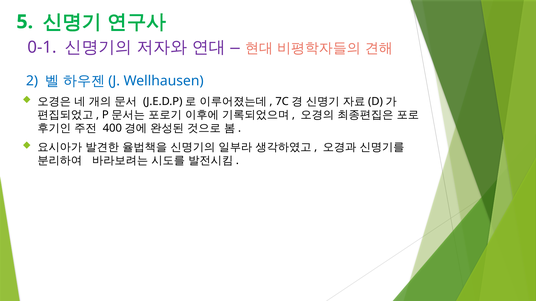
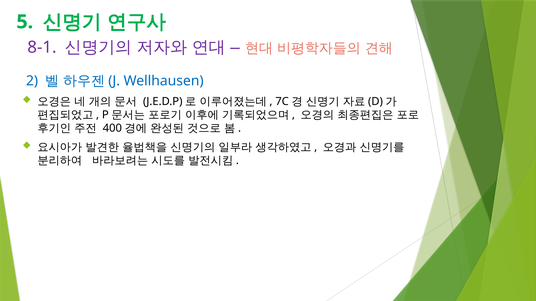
0-1: 0-1 -> 8-1 (42, 47)
